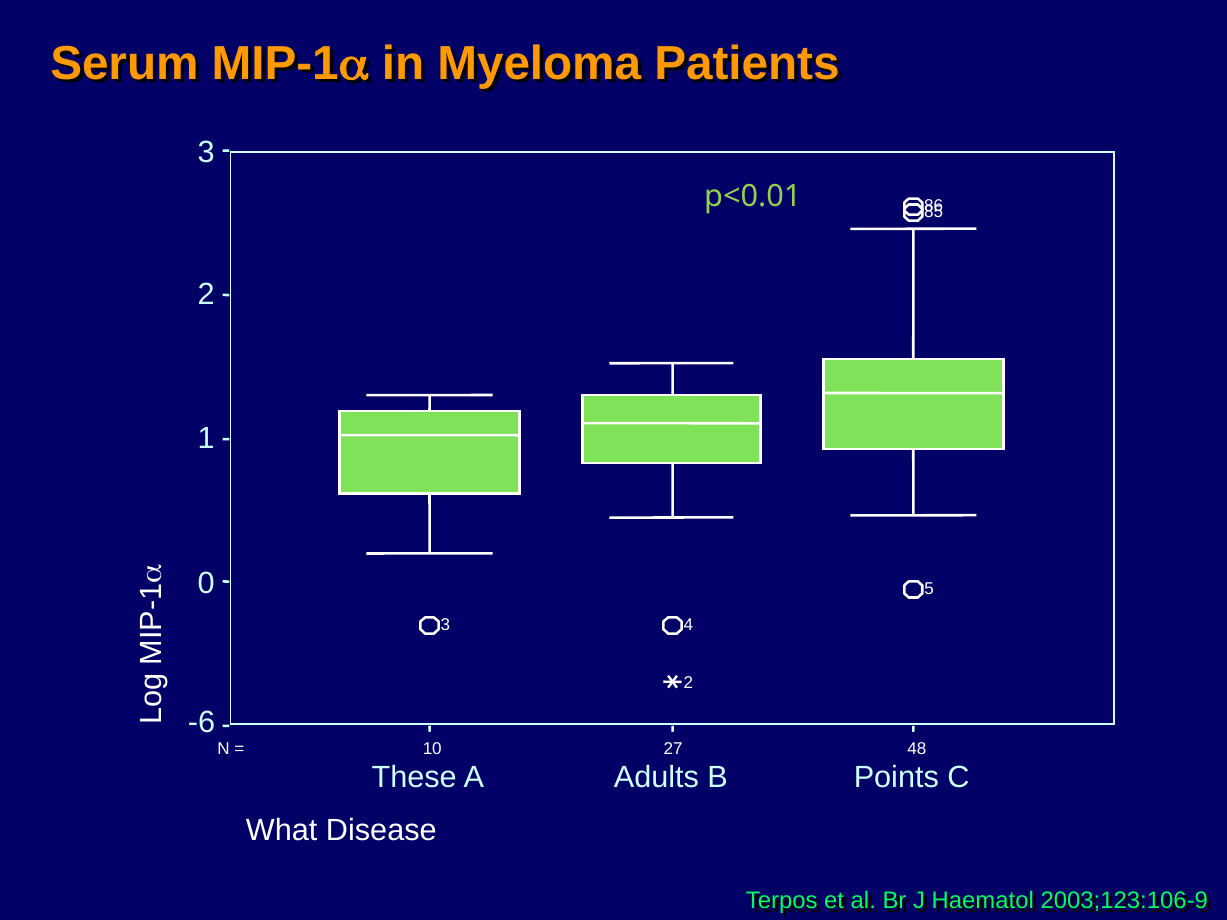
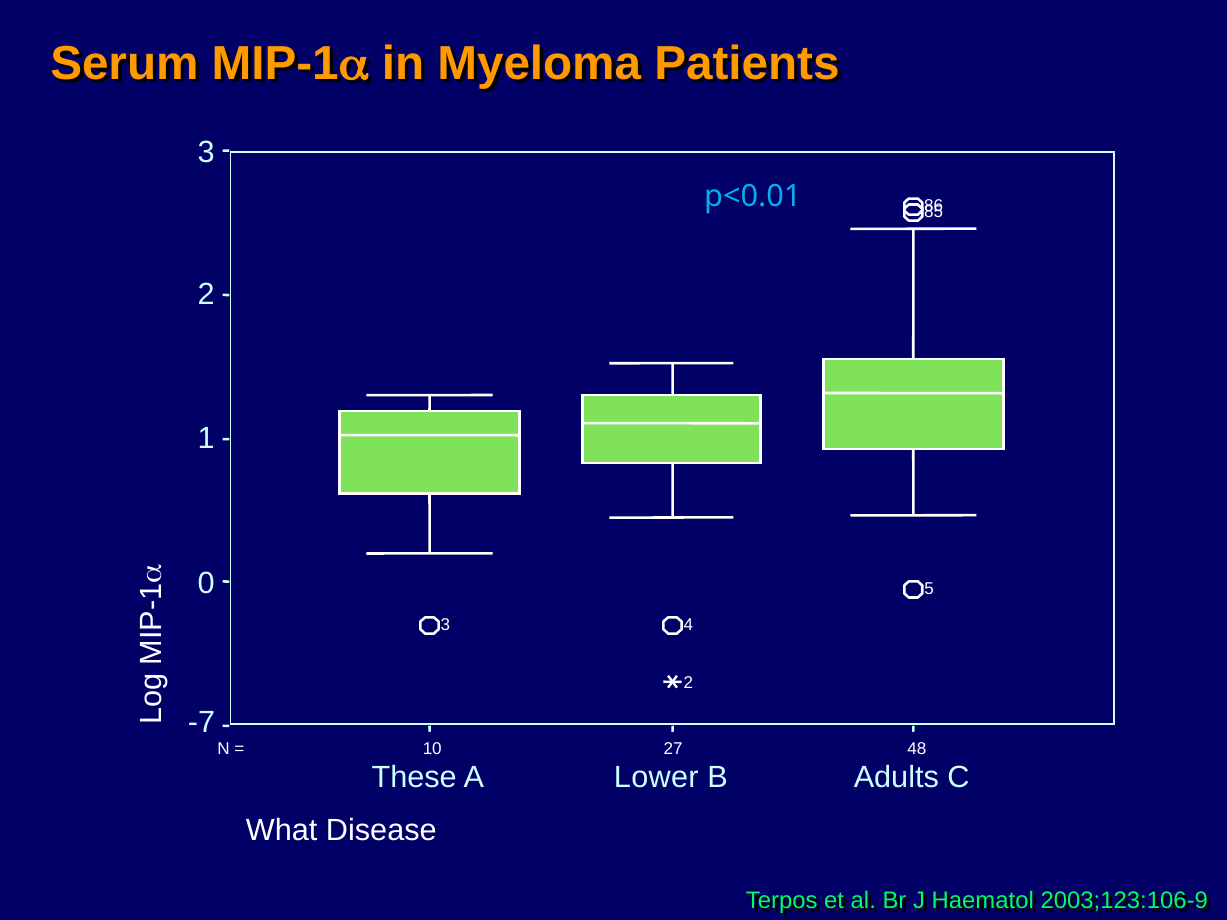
p<0.01 colour: light green -> light blue (753, 197)
-6: -6 -> -7 (202, 722)
Adults: Adults -> Lower (656, 778)
Points: Points -> Adults (896, 778)
